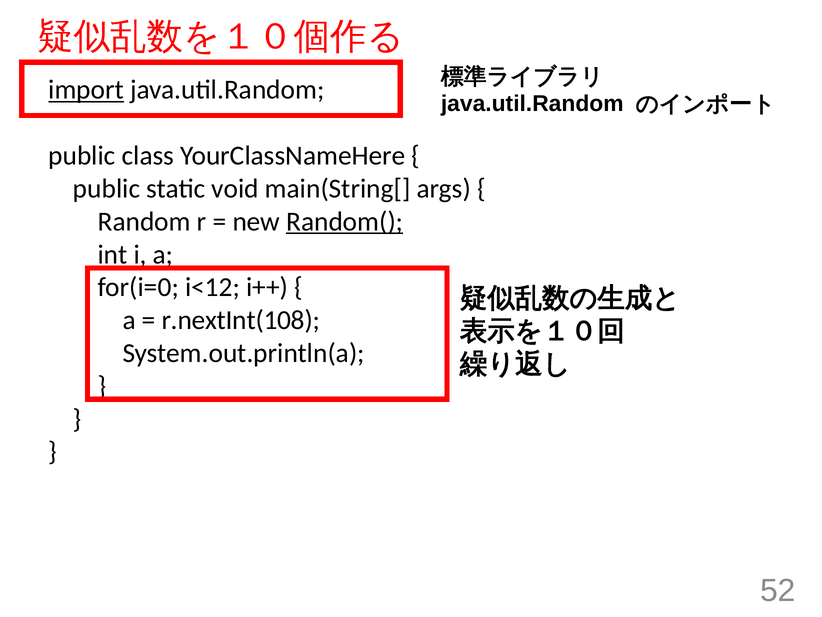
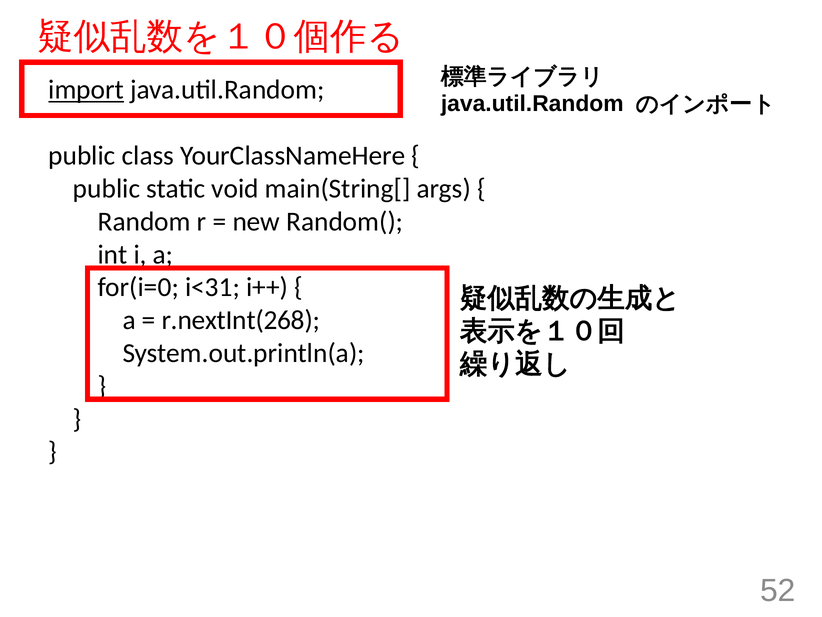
Random( underline: present -> none (345, 221)
i<12: i<12 -> i<31 (213, 287)
r.nextInt(108: r.nextInt(108 -> r.nextInt(268 (241, 320)
